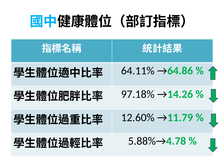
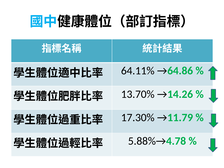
97.18%: 97.18% -> 13.70% (138, 94)
12.60%: 12.60% -> 17.30% (138, 118)
